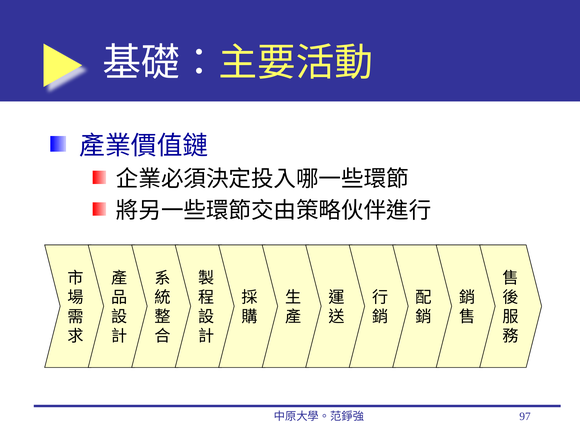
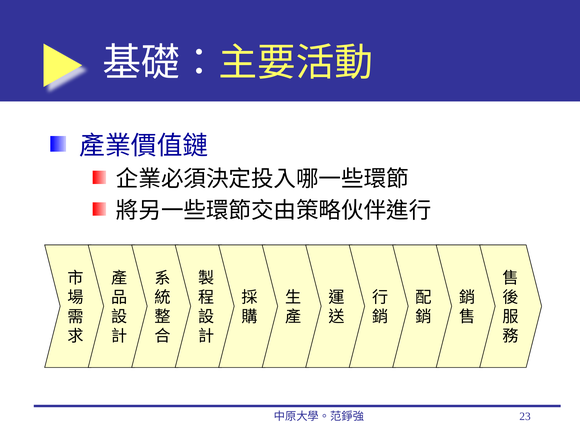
97: 97 -> 23 (525, 416)
